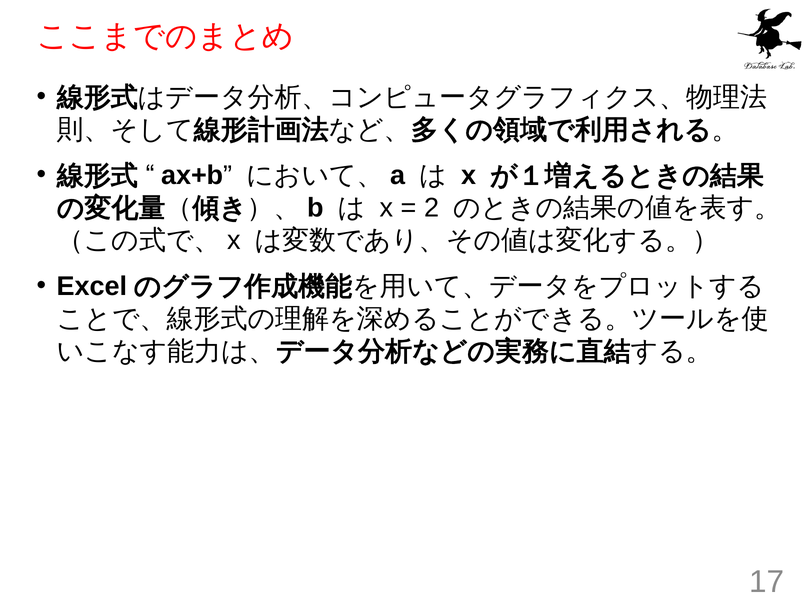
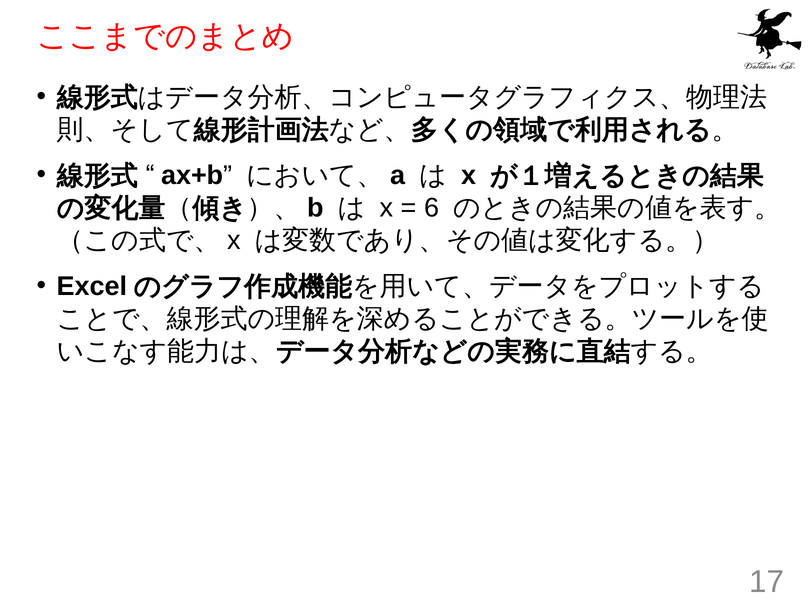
2: 2 -> 6 (432, 208)
